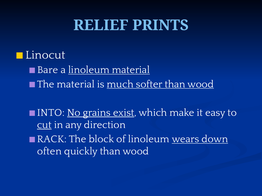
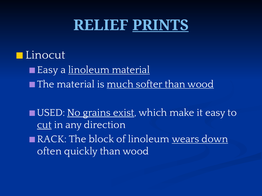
PRINTS underline: none -> present (160, 25)
Bare: Bare -> Easy (48, 70)
INTO: INTO -> USED (51, 113)
